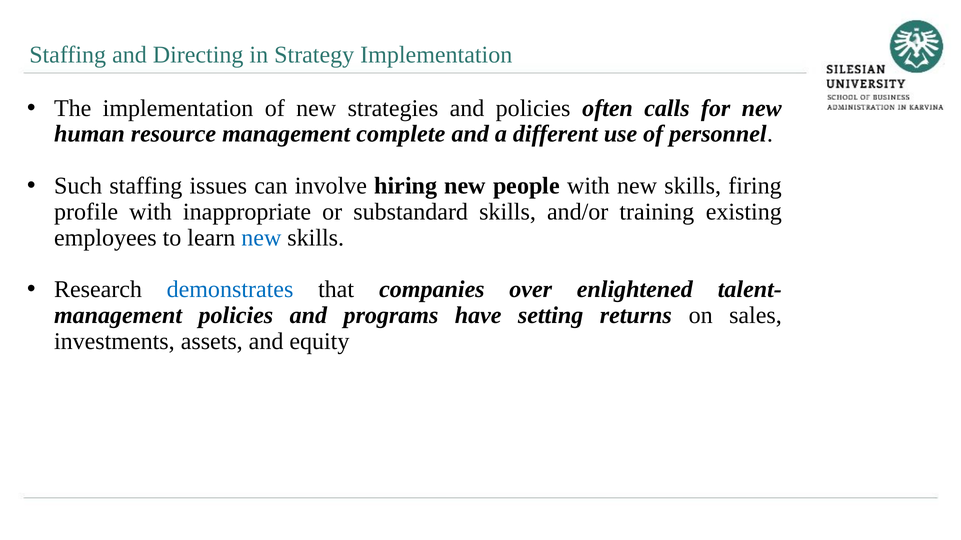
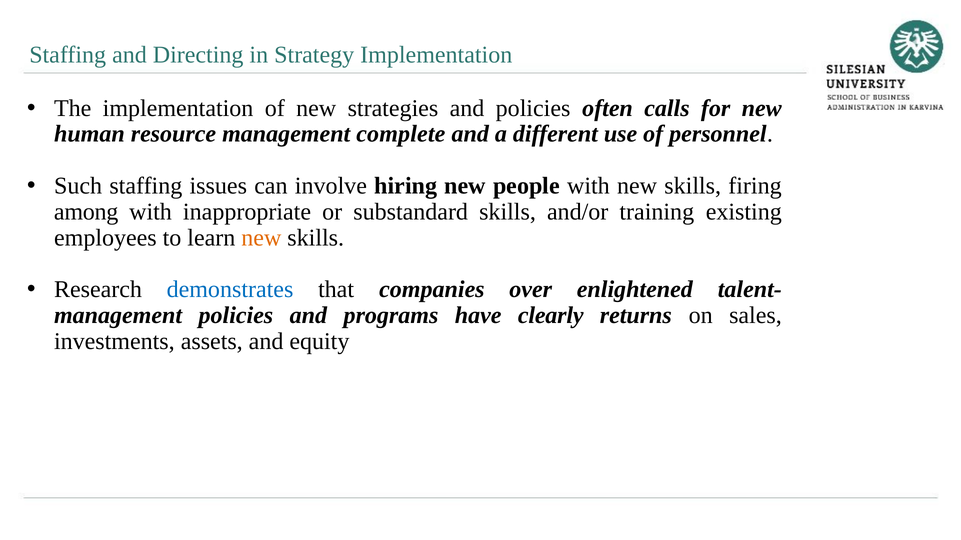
profile: profile -> among (86, 212)
new colour: blue -> orange (261, 238)
setting: setting -> clearly (551, 316)
